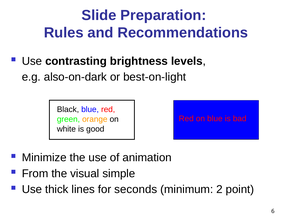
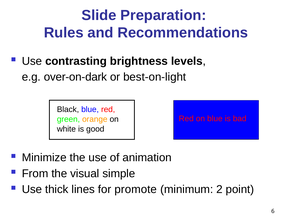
also-on-dark: also-on-dark -> over-on-dark (75, 77)
seconds: seconds -> promote (136, 189)
